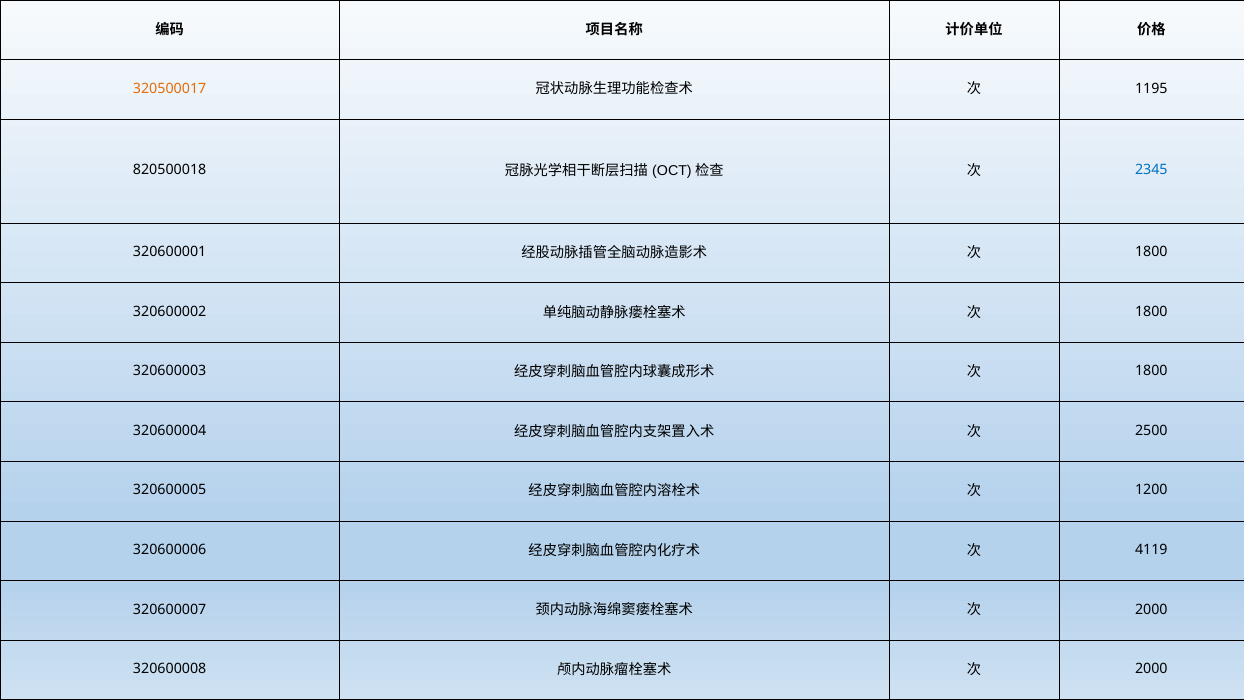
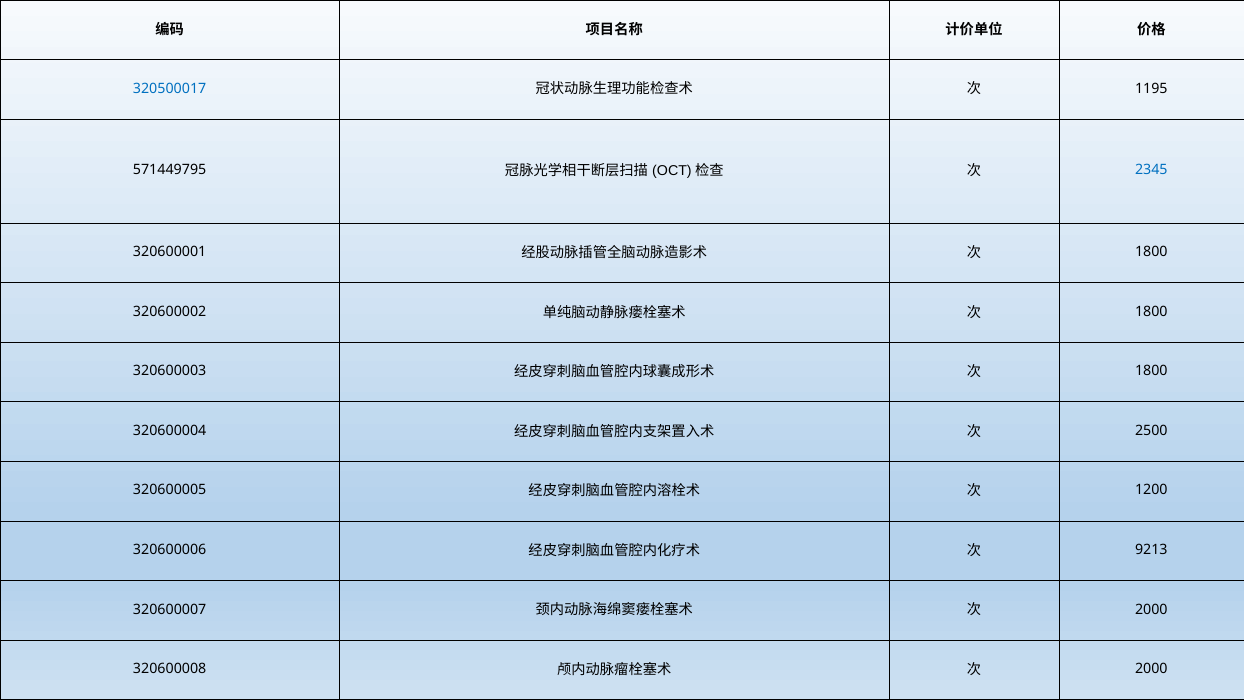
320500017 colour: orange -> blue (170, 88)
820500018: 820500018 -> 571449795 (170, 170)
4119: 4119 -> 9213 (1151, 550)
